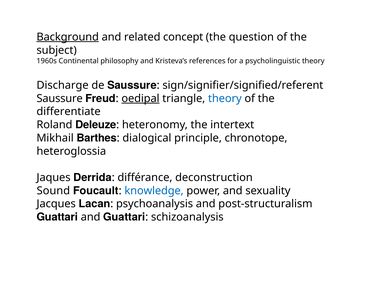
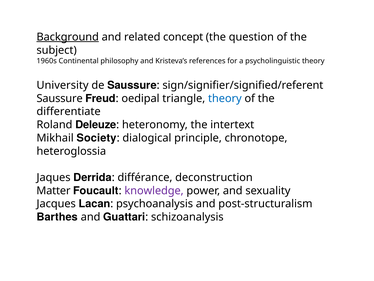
Discharge: Discharge -> University (63, 85)
oedipal underline: present -> none (140, 98)
Barthes: Barthes -> Society (97, 138)
Sound: Sound -> Matter (53, 190)
knowledge colour: blue -> purple (154, 190)
Guattari: Guattari -> Barthes (57, 217)
